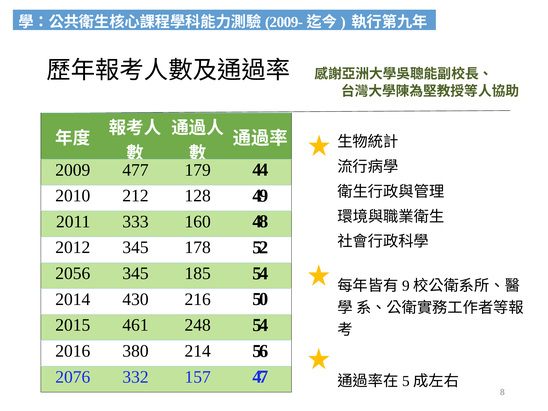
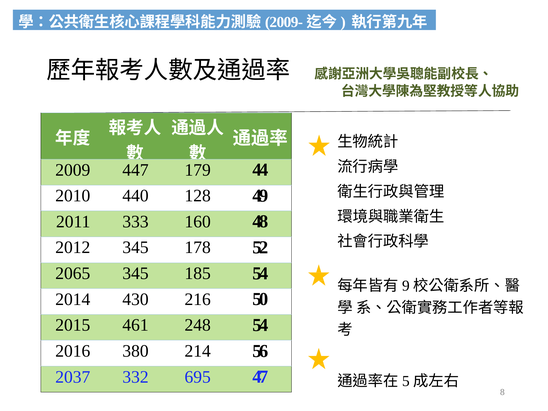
477: 477 -> 447 (136, 170)
212: 212 -> 440 (136, 196)
2056: 2056 -> 2065 (73, 273)
2076: 2076 -> 2037 (73, 377)
157: 157 -> 695 (198, 377)
